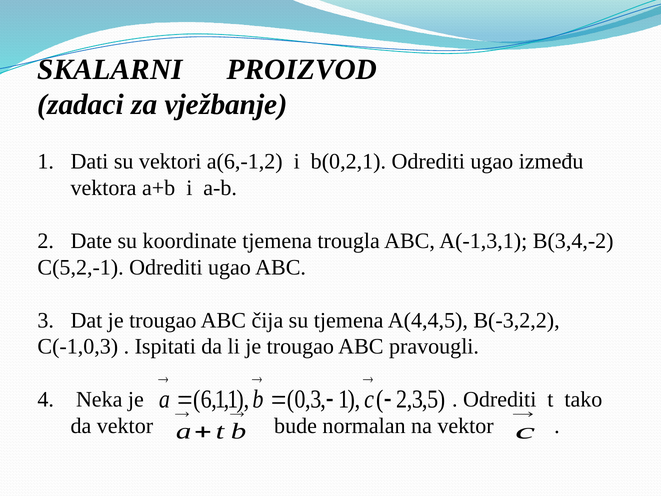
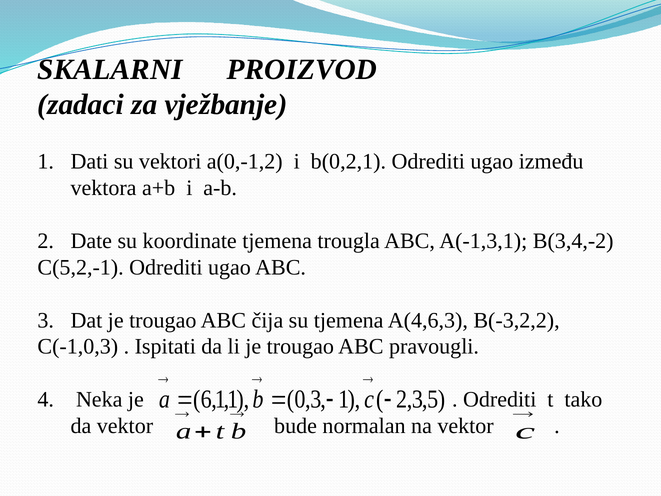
a(6,-1,2: a(6,-1,2 -> a(0,-1,2 (245, 161)
A(4,4,5: A(4,4,5 -> A(4,6,3 (428, 320)
